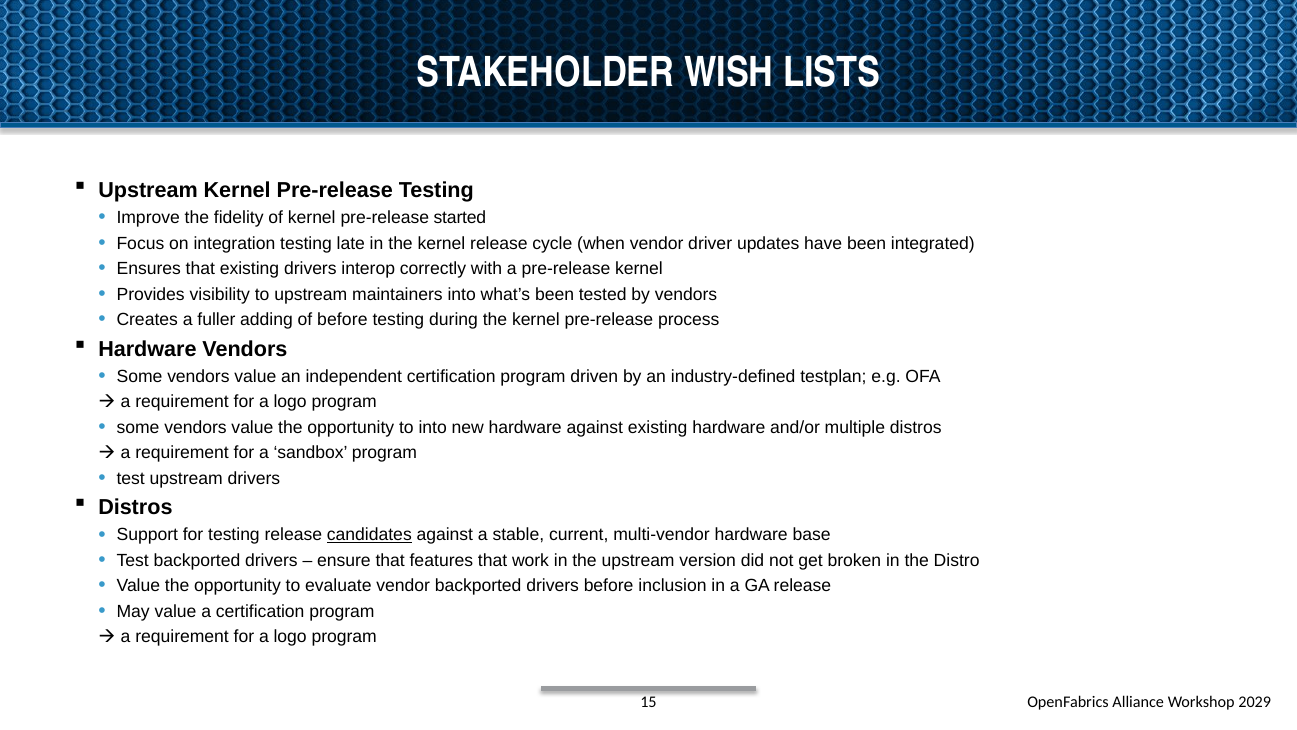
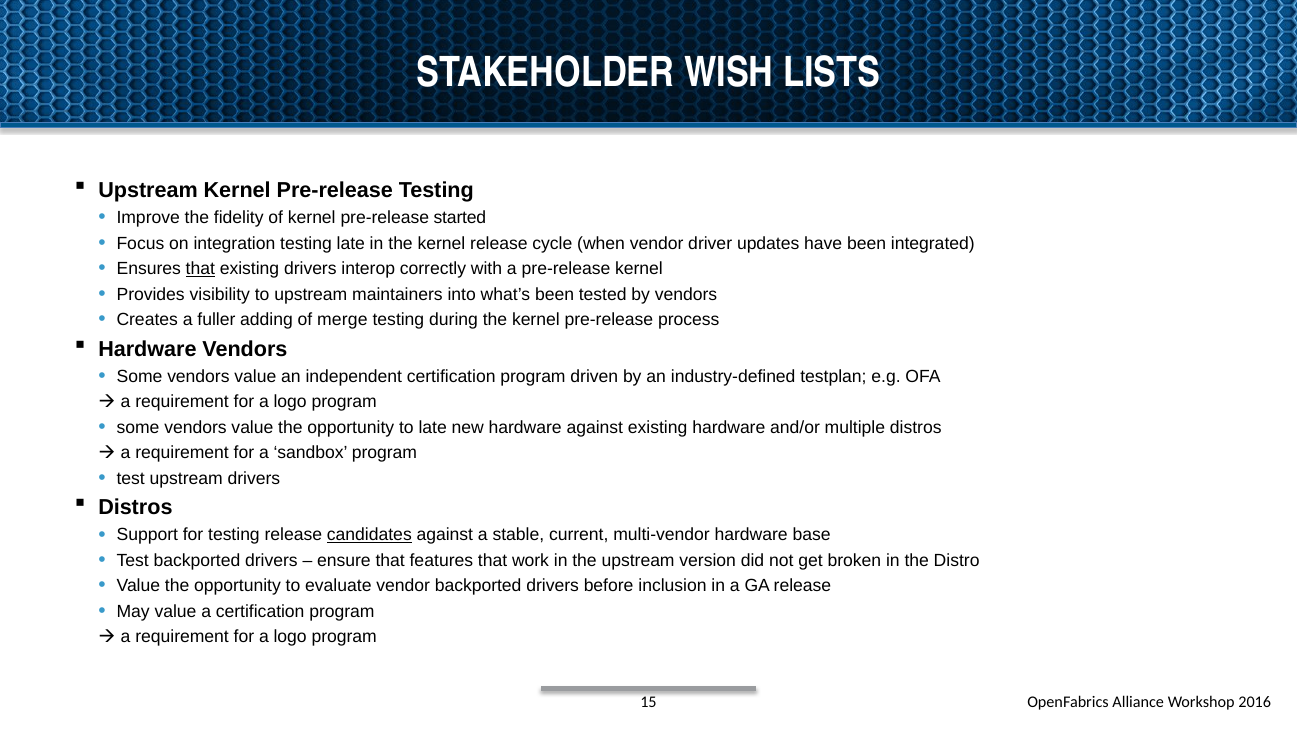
that underline: none -> present (200, 269)
of before: before -> merge (342, 320)
to into: into -> late (433, 427)
2029: 2029 -> 2016 (1255, 701)
